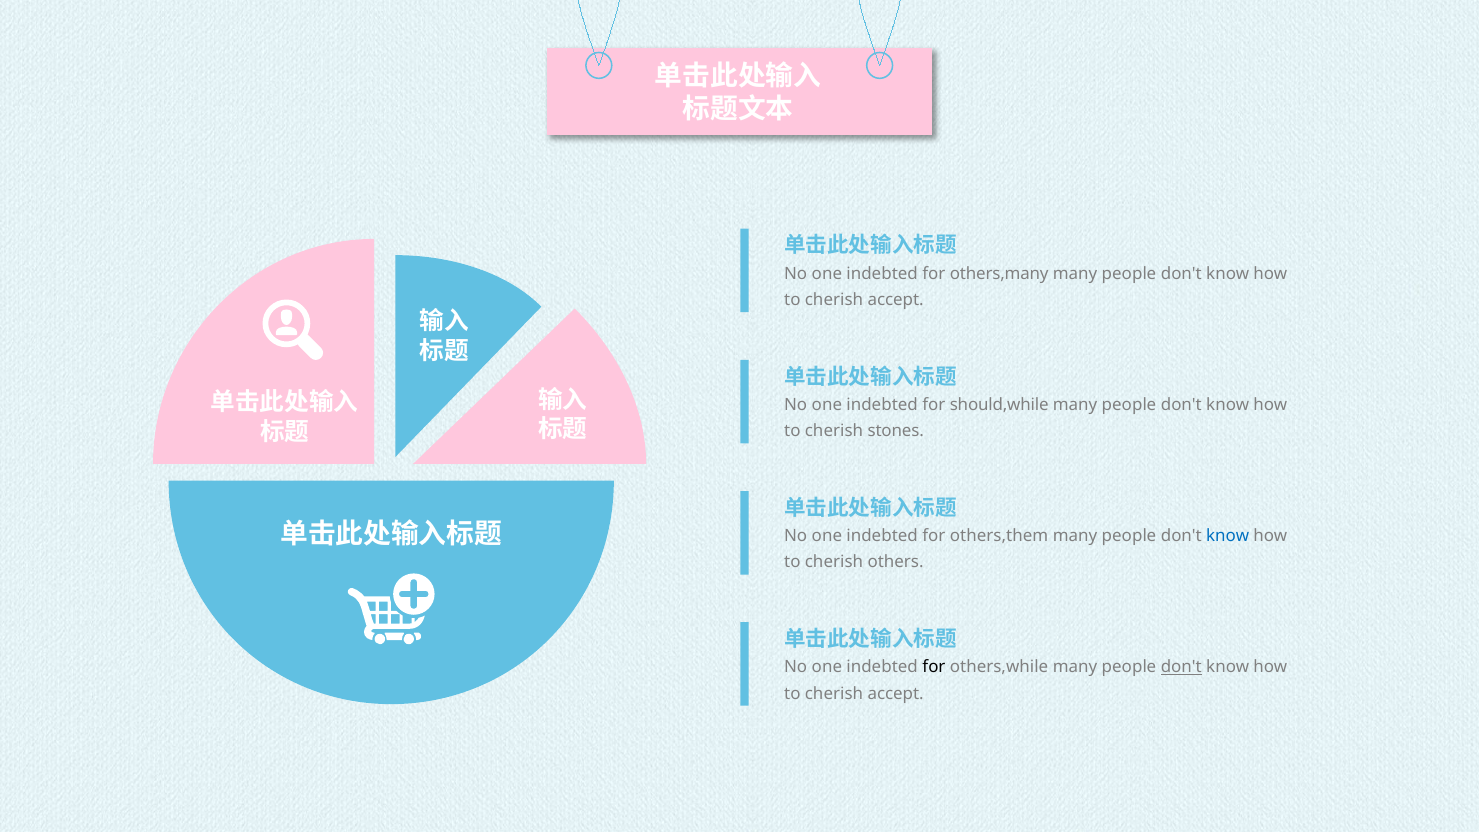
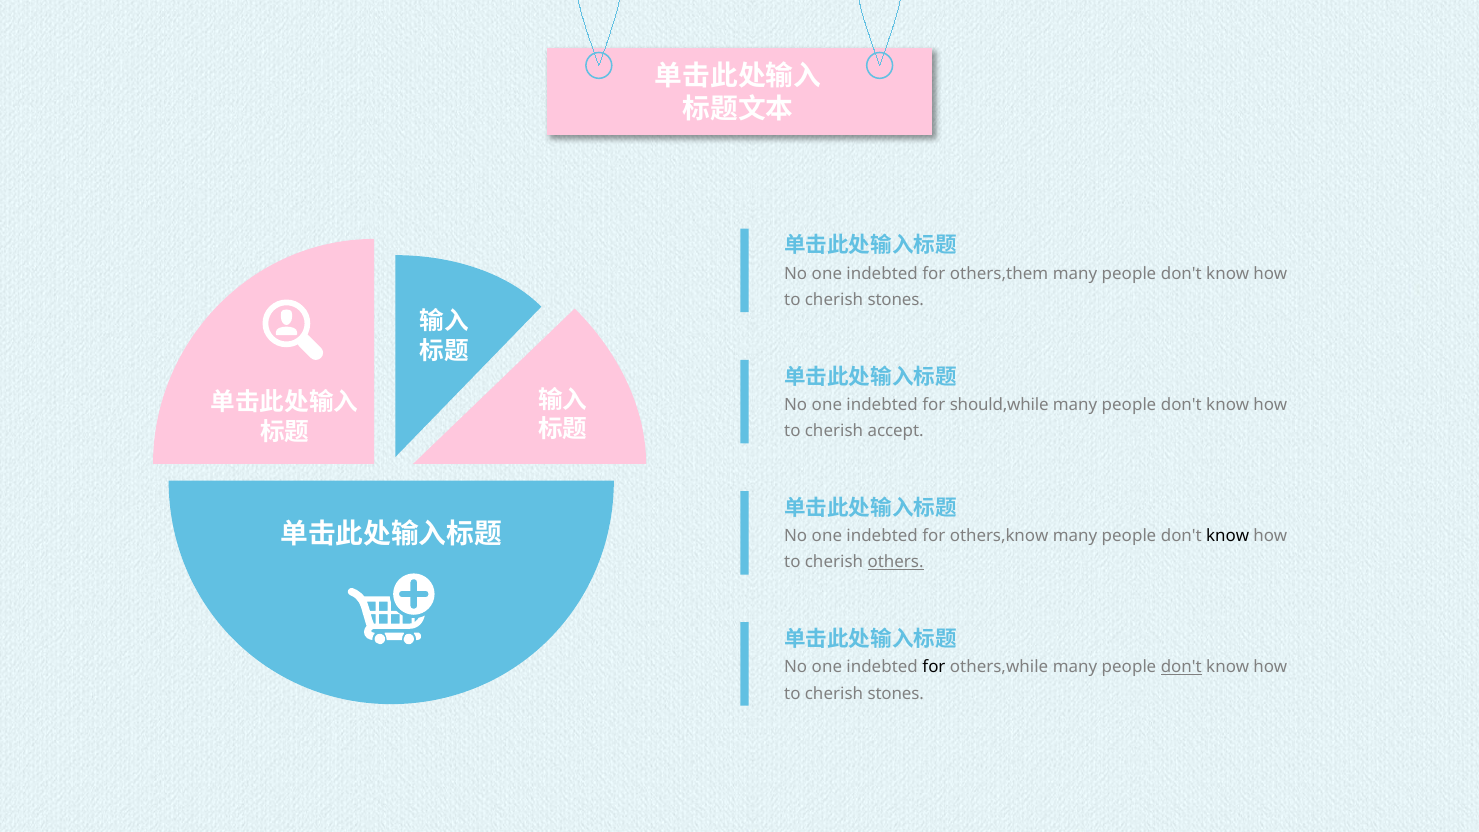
others,many: others,many -> others,them (999, 274)
accept: accept -> stones (896, 300)
stones: stones -> accept (896, 431)
others,them: others,them -> others,know (999, 536)
know colour: blue -> black (1228, 536)
others underline: none -> present (896, 562)
accept: accept -> stones (896, 693)
